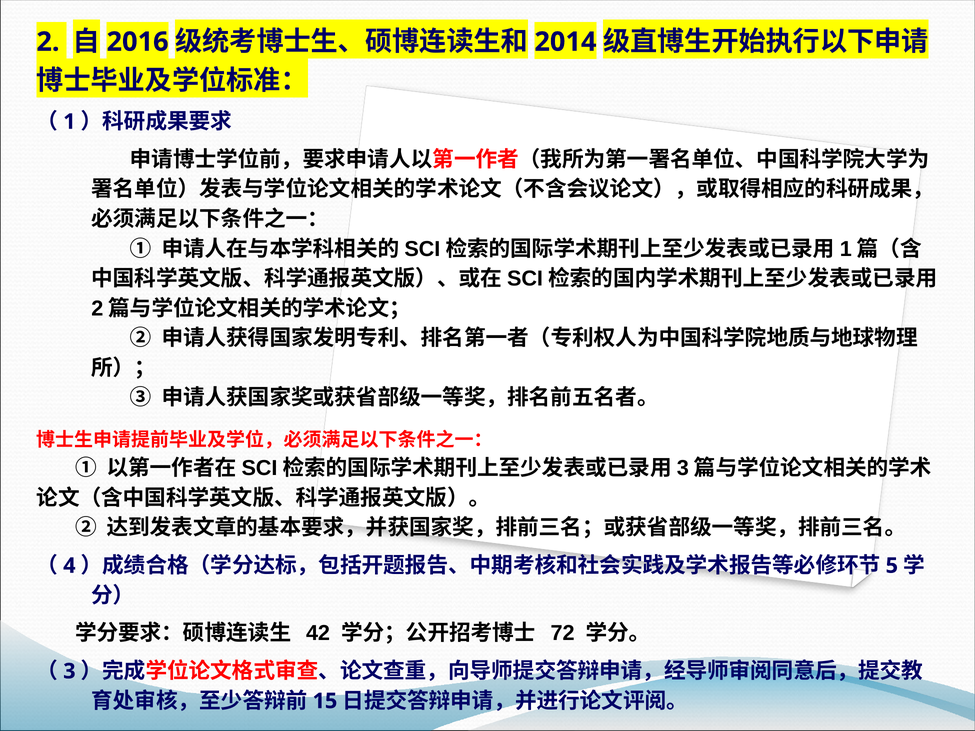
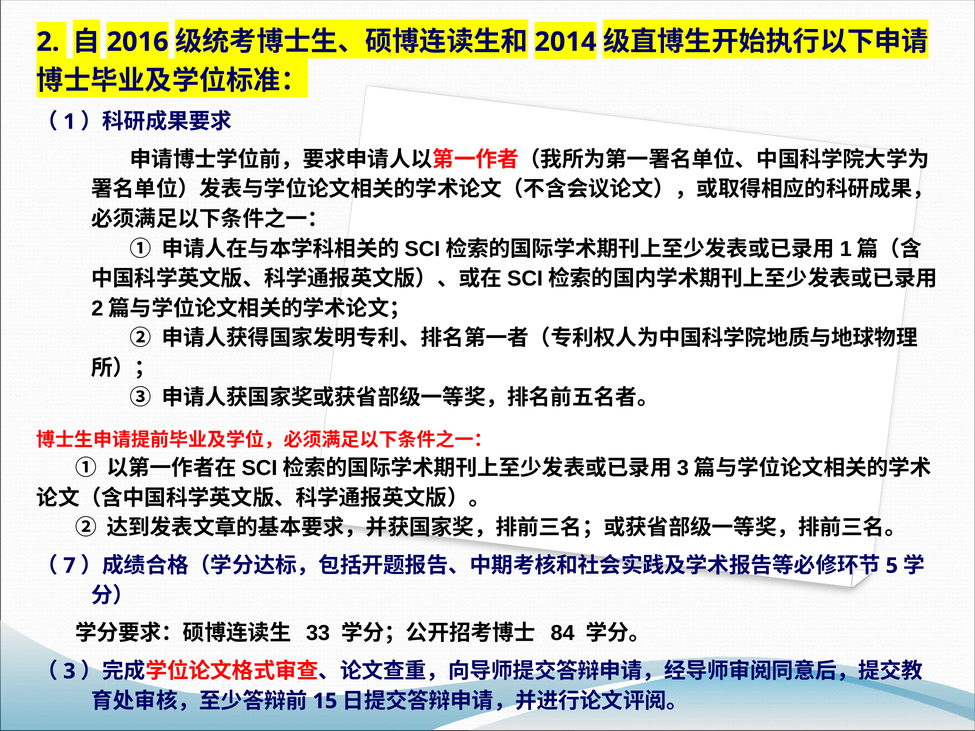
4: 4 -> 7 (69, 566)
42: 42 -> 33 (318, 634)
72: 72 -> 84 (563, 634)
